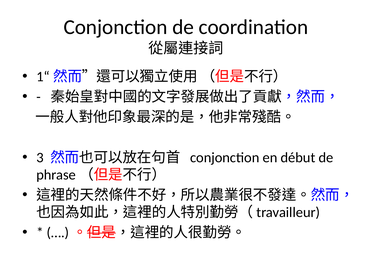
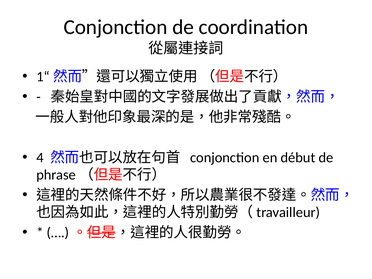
3: 3 -> 4 (40, 158)
